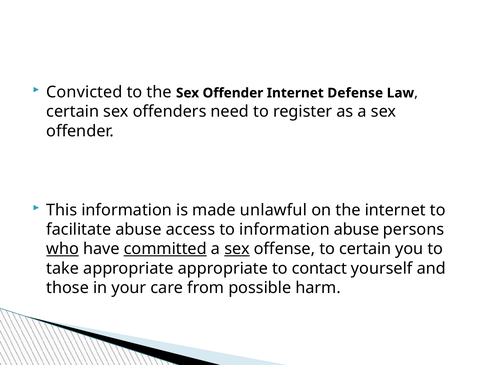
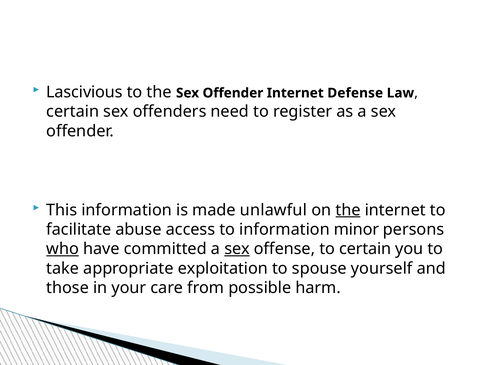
Convicted: Convicted -> Lascivious (84, 92)
the underline: none -> present (348, 210)
information abuse: abuse -> minor (356, 230)
committed underline: present -> none (165, 249)
appropriate appropriate: appropriate -> exploitation (223, 269)
contact: contact -> spouse (319, 269)
